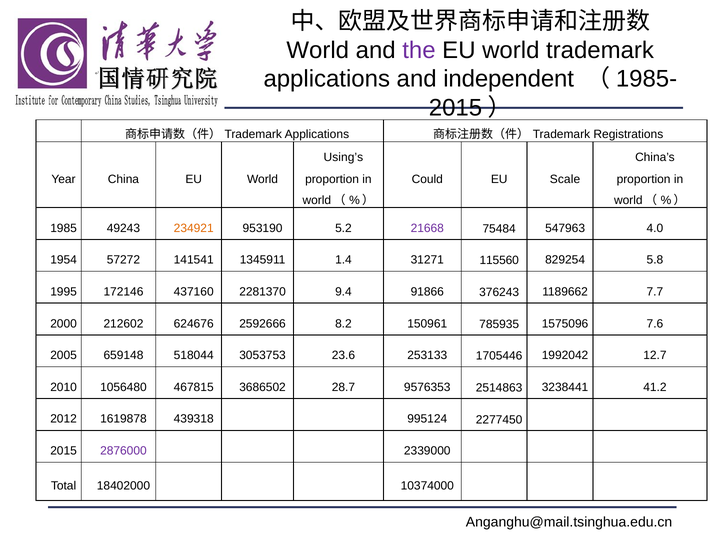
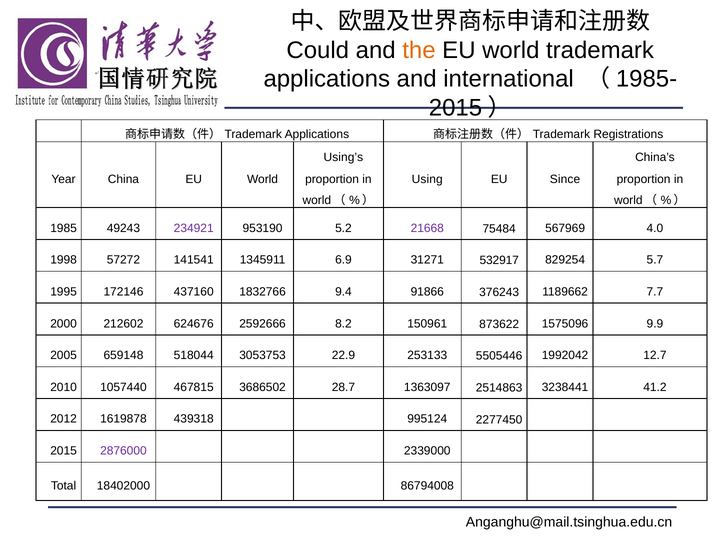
World: World -> Could (318, 50)
the colour: purple -> orange (419, 50)
independent: independent -> international (509, 79)
Could: Could -> Using (427, 179)
Scale: Scale -> Since (565, 179)
234921 colour: orange -> purple (194, 228)
547963: 547963 -> 567969 (565, 228)
1954: 1954 -> 1998 (64, 260)
1.4: 1.4 -> 6.9 (343, 260)
115560: 115560 -> 532917 (499, 261)
5.8: 5.8 -> 5.7 (655, 260)
2281370: 2281370 -> 1832766 (263, 292)
785935: 785935 -> 873622 (499, 324)
7.6: 7.6 -> 9.9 (655, 324)
23.6: 23.6 -> 22.9 (343, 356)
1705446: 1705446 -> 5505446 (499, 356)
1056480: 1056480 -> 1057440 (123, 387)
9576353: 9576353 -> 1363097 (427, 387)
10374000: 10374000 -> 86794008 (427, 486)
